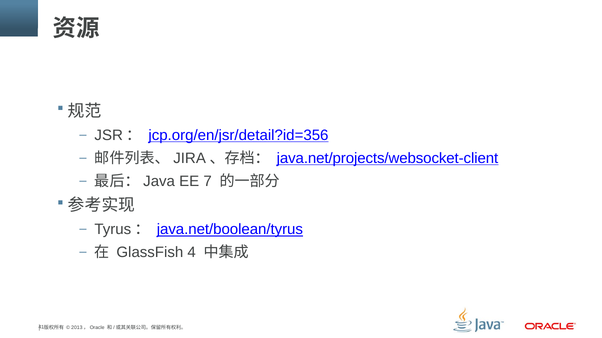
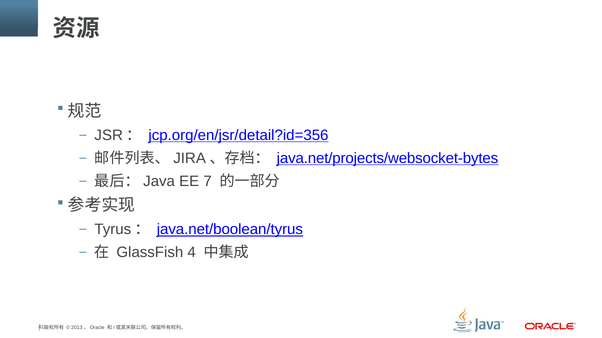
java.net/projects/websocket-client: java.net/projects/websocket-client -> java.net/projects/websocket-bytes (387, 158)
